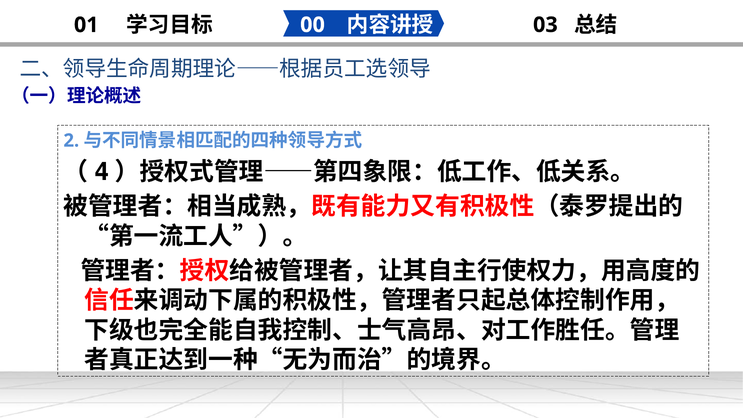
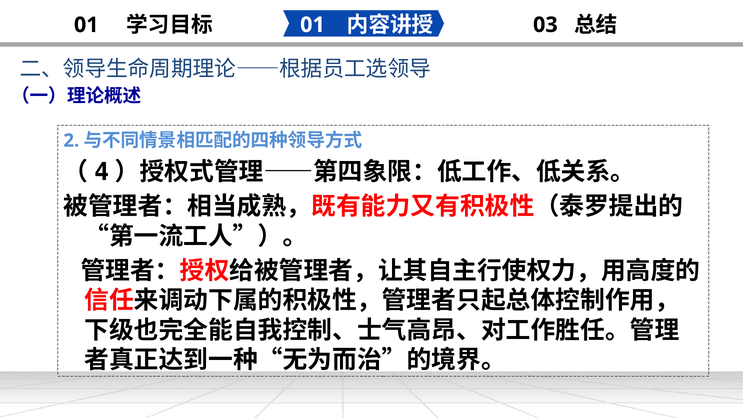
00: 00 -> 01 (313, 25)
